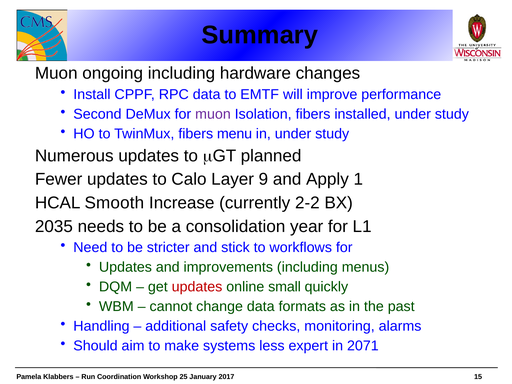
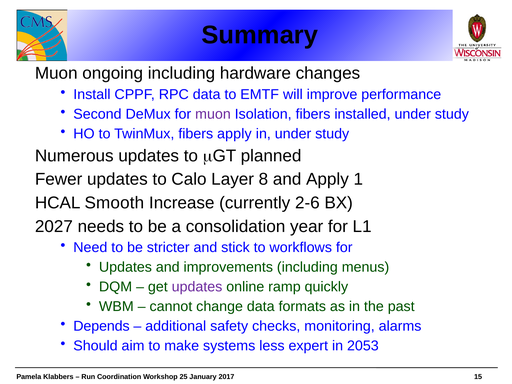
fibers menu: menu -> apply (234, 134)
9: 9 -> 8 (263, 179)
2-2: 2-2 -> 2-6 (307, 203)
2035: 2035 -> 2027 (54, 226)
updates colour: red -> purple (197, 287)
small: small -> ramp (284, 287)
Handling: Handling -> Depends (101, 326)
2071: 2071 -> 2053 (363, 346)
